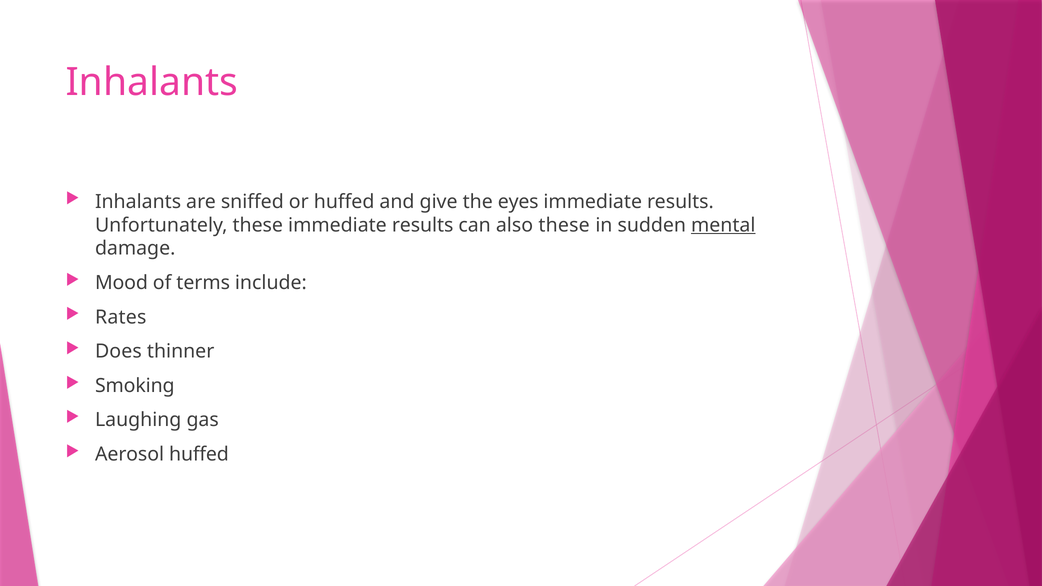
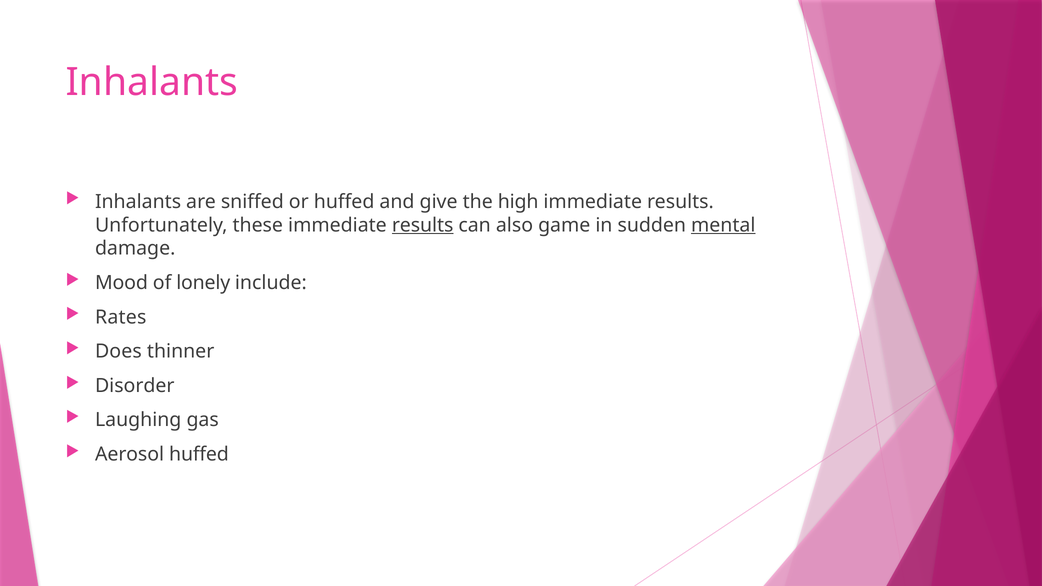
eyes: eyes -> high (518, 202)
results underline: none -> present (423, 225)
also these: these -> game (564, 225)
terms: terms -> lonely (203, 283)
Smoking: Smoking -> Disorder (135, 386)
